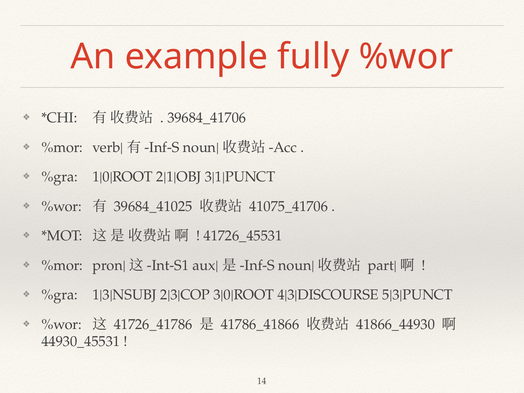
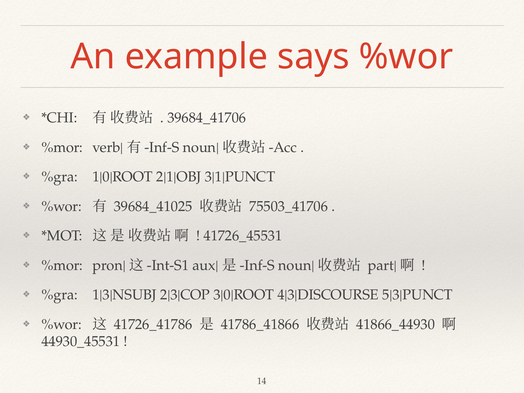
fully: fully -> says (313, 57)
41075_41706: 41075_41706 -> 75503_41706 (289, 206)
